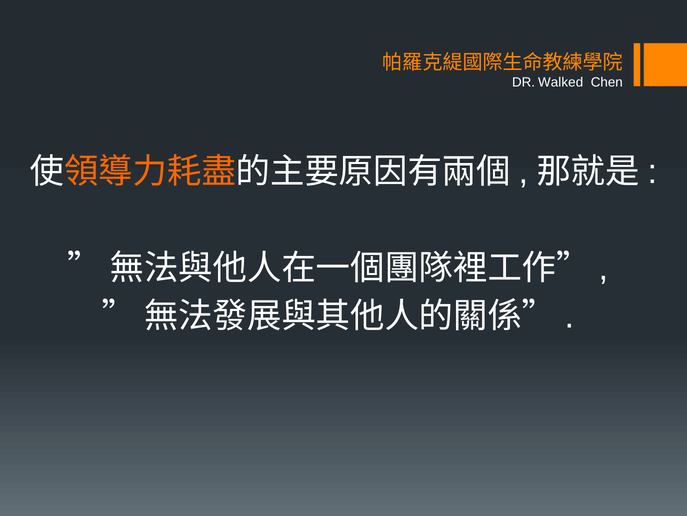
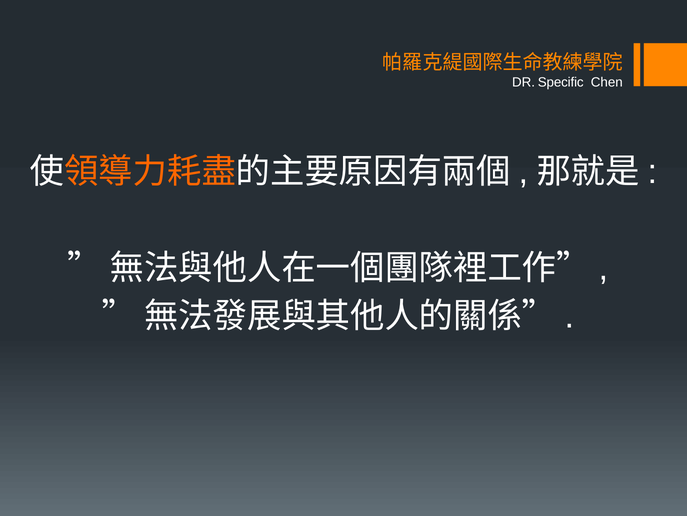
Walked: Walked -> Specific (561, 82)
